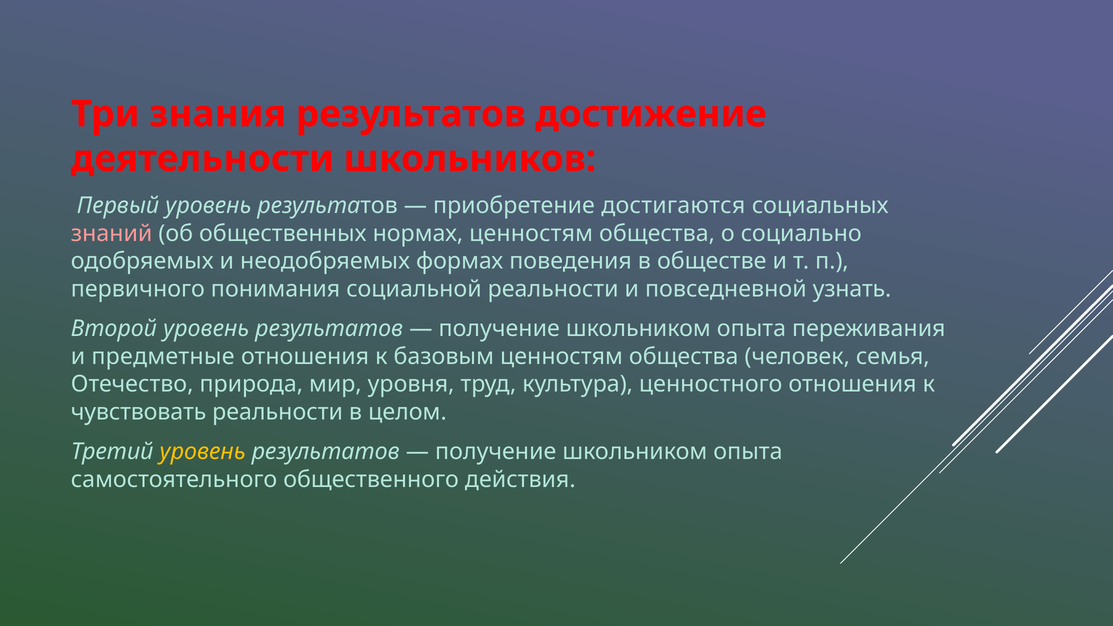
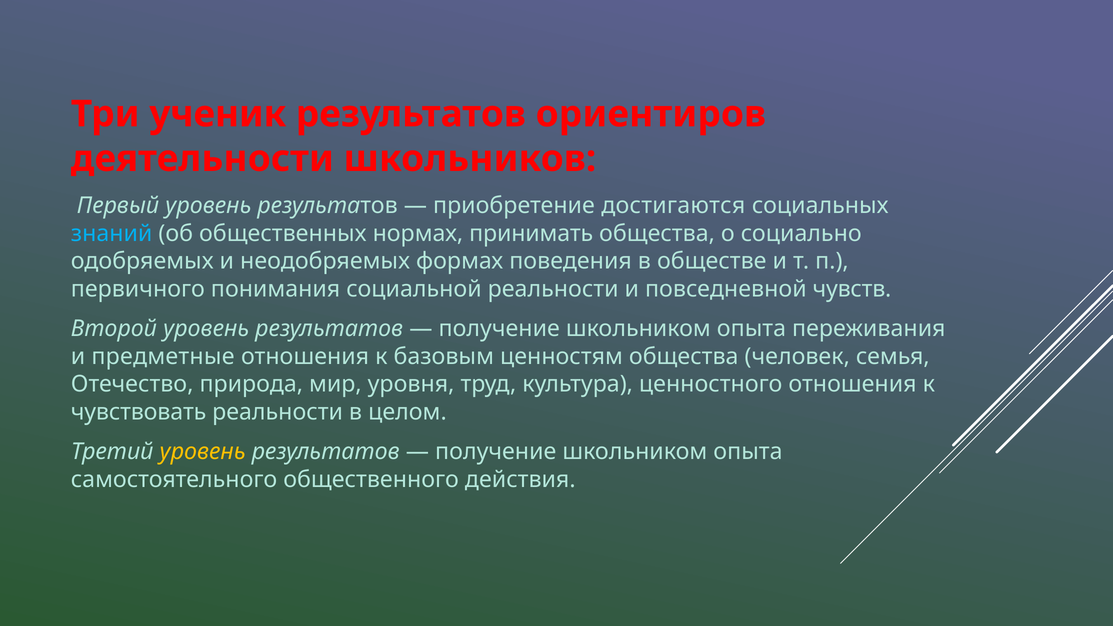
знания: знания -> ученик (218, 114)
достижение: достижение -> ориентиров (651, 114)
знаний colour: pink -> light blue (112, 233)
нормах ценностям: ценностям -> принимать (531, 233)
узнать: узнать -> чувств (852, 289)
